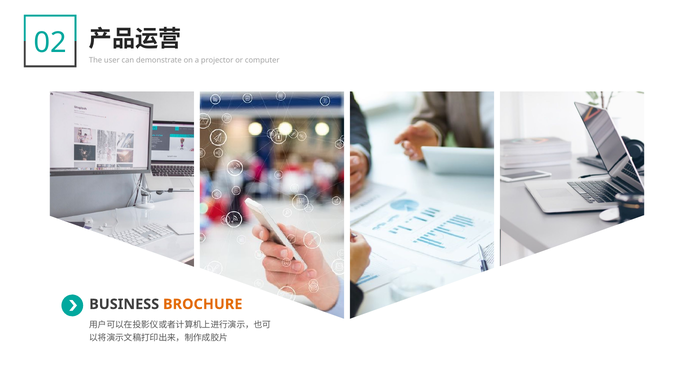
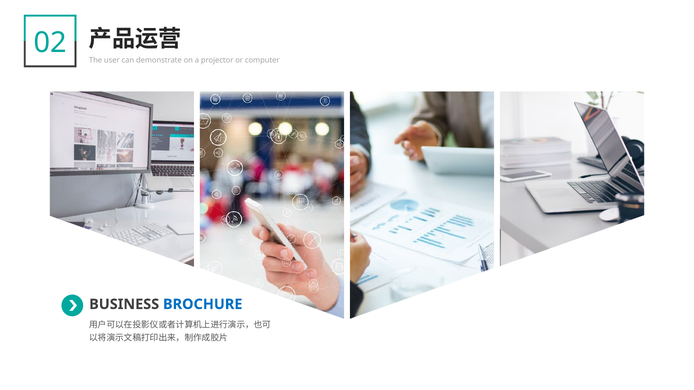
BROCHURE colour: orange -> blue (203, 305)
